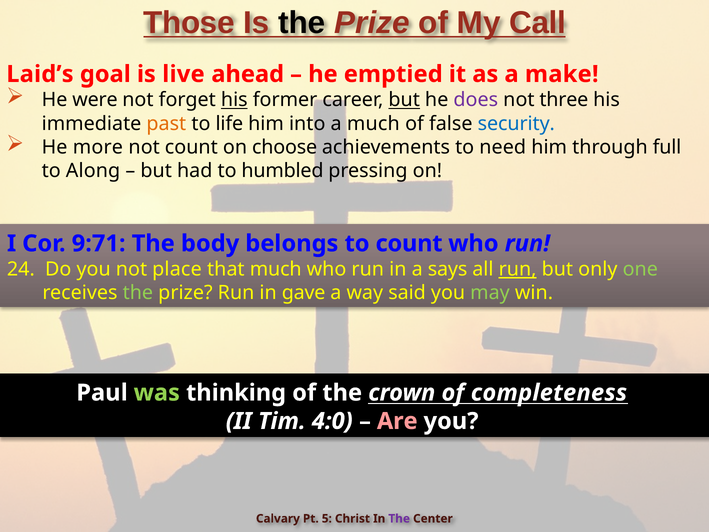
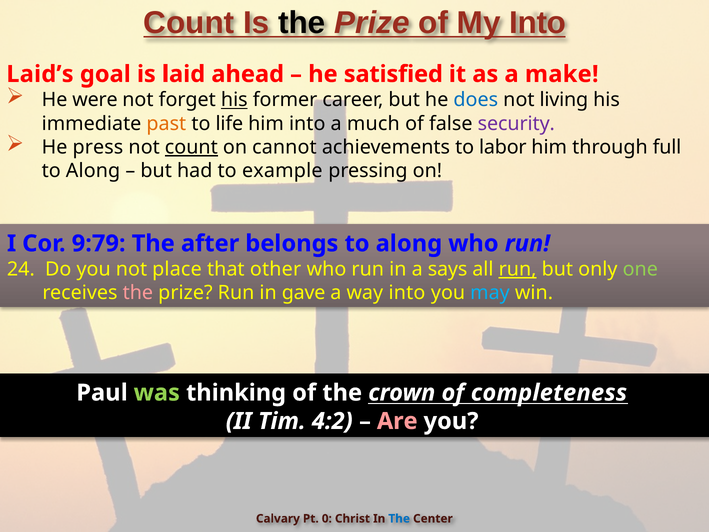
Those: Those -> Count (189, 23)
My Call: Call -> Into (538, 23)
live: live -> laid (184, 74)
emptied: emptied -> satisfied (393, 74)
but underline: present -> none (404, 100)
does colour: purple -> blue (476, 100)
three: three -> living (564, 100)
security colour: blue -> purple (516, 124)
more: more -> press (98, 147)
count underline: none -> present (191, 147)
choose: choose -> cannot (284, 147)
need: need -> labor (503, 147)
humbled: humbled -> example (282, 171)
9:71: 9:71 -> 9:79 (99, 243)
body: body -> after (210, 243)
belongs to count: count -> along (409, 243)
that much: much -> other (276, 269)
the colour: light green -> pink (138, 293)
way said: said -> into (407, 293)
may colour: light green -> light blue (490, 293)
4:0: 4:0 -> 4:2 (332, 421)
5: 5 -> 0 (327, 518)
The colour: purple -> blue (399, 518)
